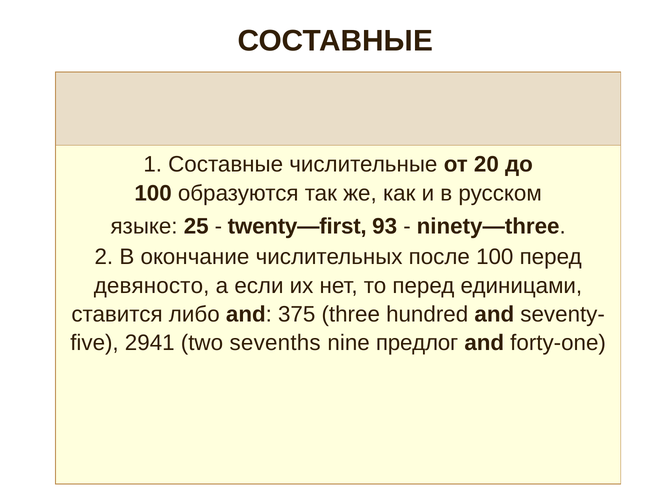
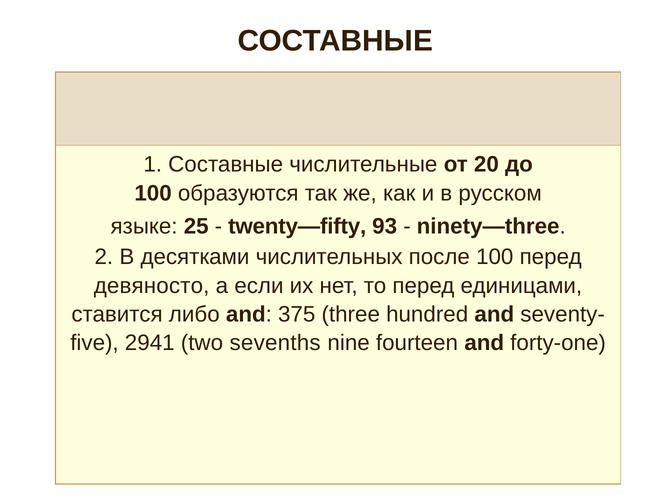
twenty—first: twenty—first -> twenty—fifty (297, 227)
окончание: окончание -> десятками (195, 257)
предлог: предлог -> fourteen (417, 343)
